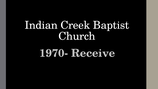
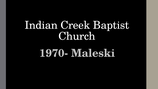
Receive: Receive -> Maleski (93, 53)
